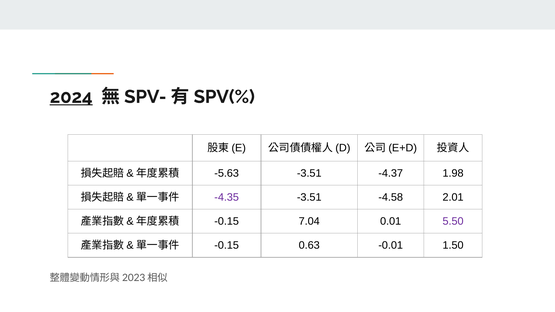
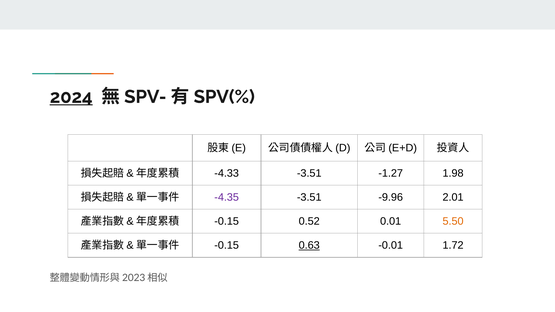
-5.63: -5.63 -> -4.33 (227, 173)
-4.37: -4.37 -> -1.27 (391, 173)
-4.58: -4.58 -> -9.96 (391, 198)
7.04: 7.04 -> 0.52 (309, 222)
5.50 colour: purple -> orange (453, 222)
0.63 underline: none -> present (309, 246)
1.50: 1.50 -> 1.72 (453, 246)
